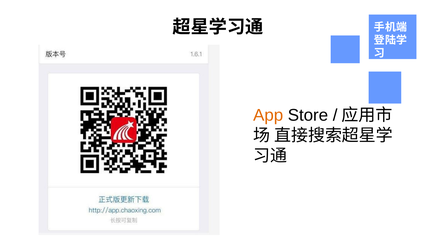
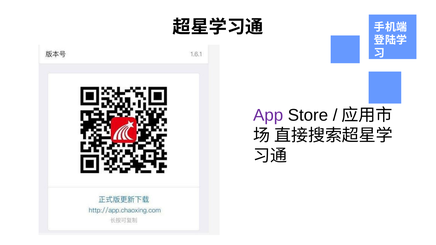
App colour: orange -> purple (268, 115)
